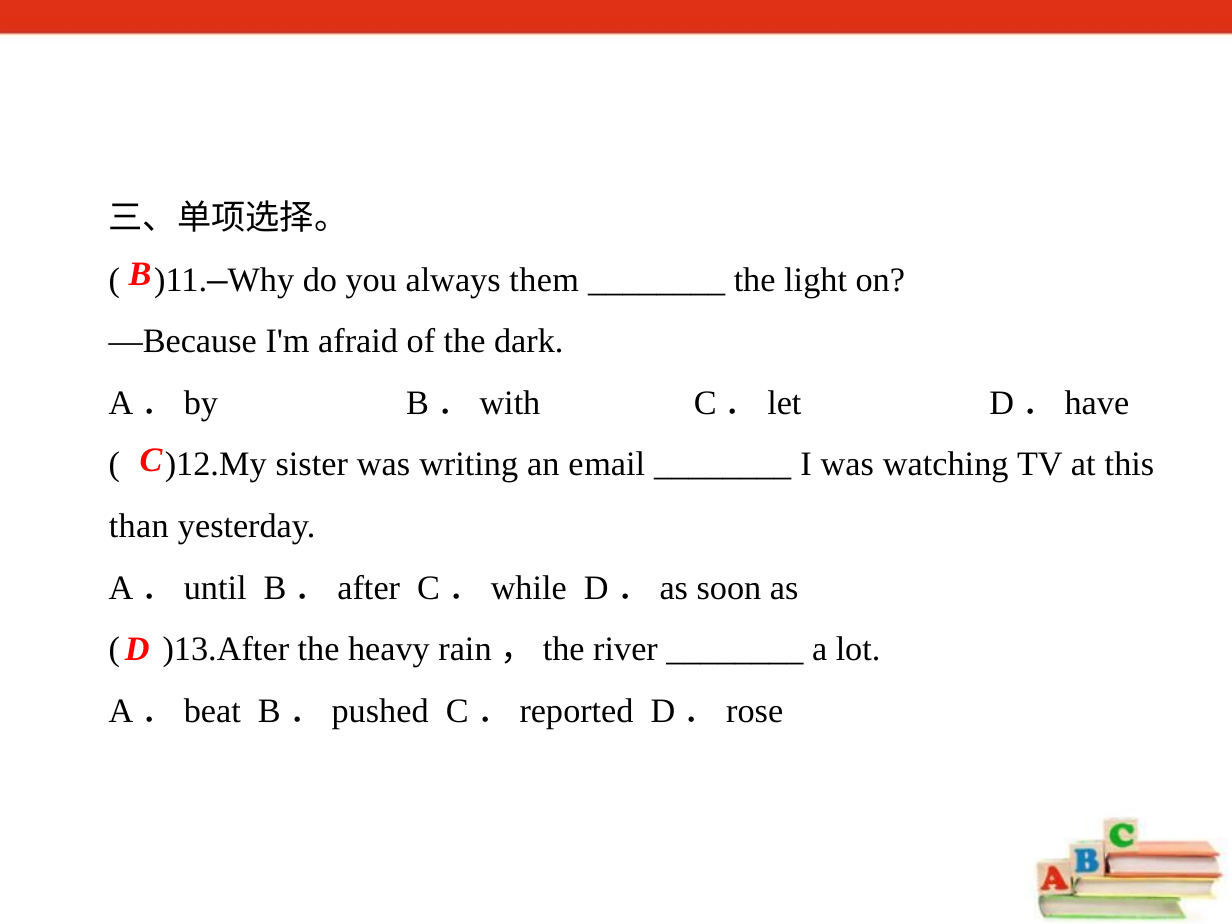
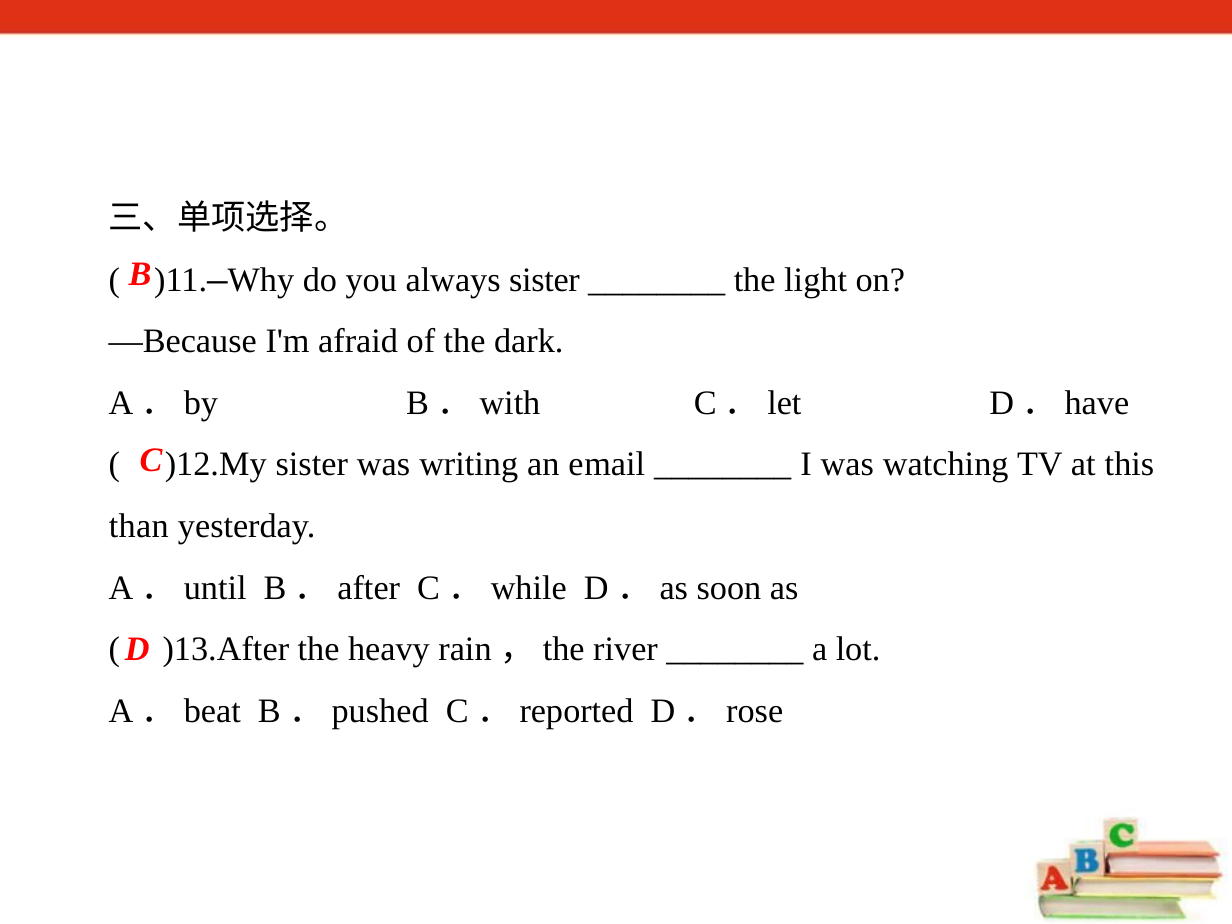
always them: them -> sister (545, 280)
